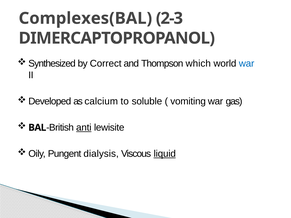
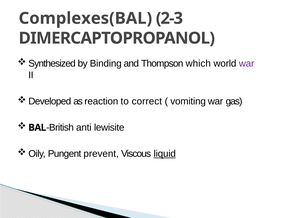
Correct: Correct -> Binding (106, 64)
war colour: blue -> purple (247, 64)
calcium: calcium -> reaction (101, 102)
soluble: soluble -> correct (147, 102)
anti underline: present -> none (84, 128)
dialysis: dialysis -> prevent (101, 154)
